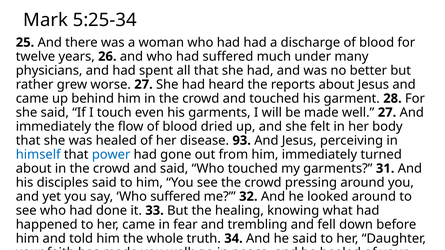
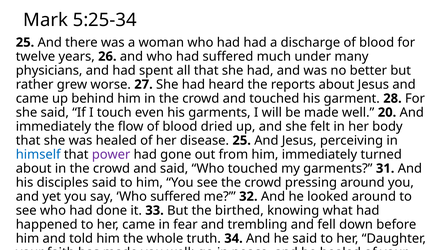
well 27: 27 -> 20 (387, 113)
disease 93: 93 -> 25 (242, 141)
power colour: blue -> purple (111, 155)
healing: healing -> birthed (239, 211)
